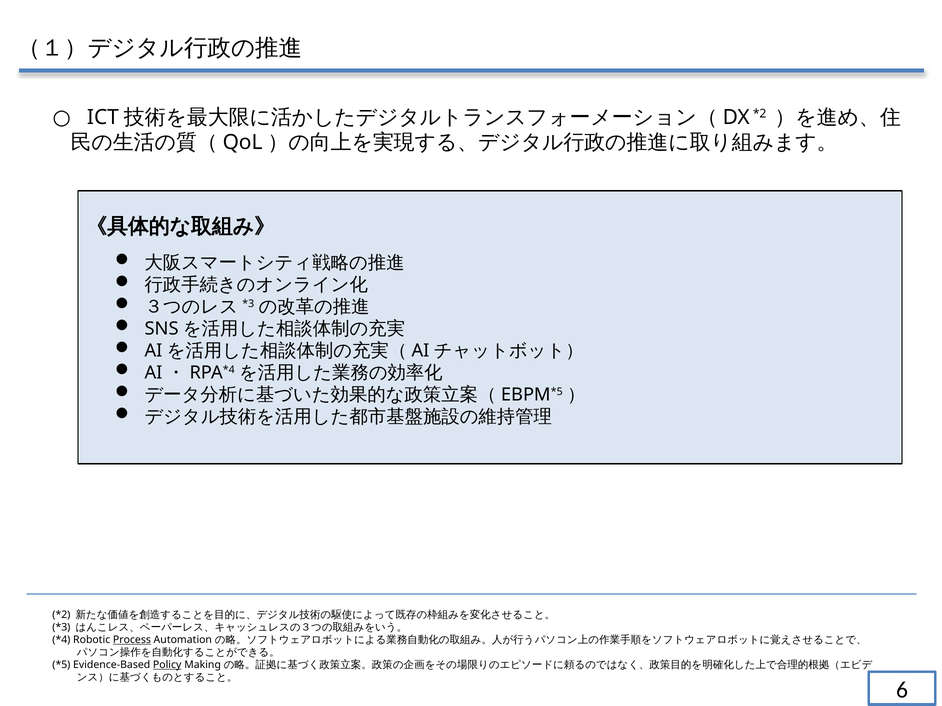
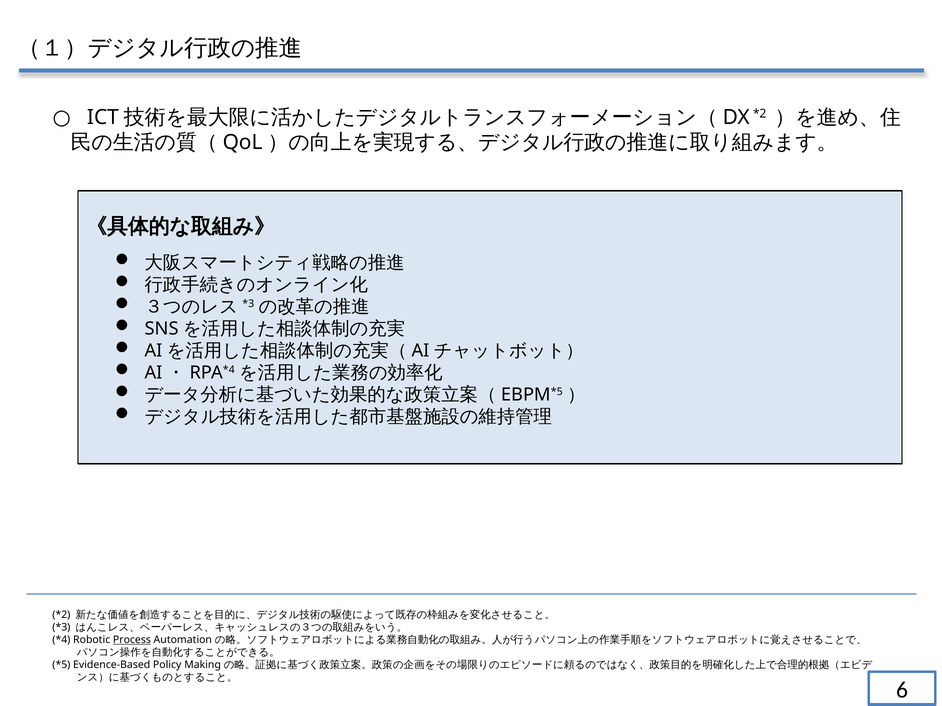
Policy underline: present -> none (167, 665)
